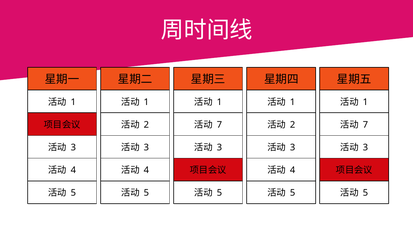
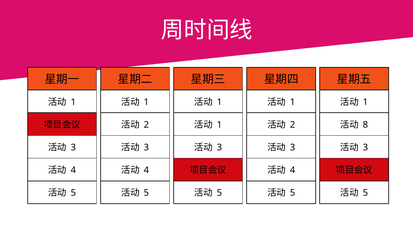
7: 7 -> 1 (219, 125)
7: 7 -> 8 (365, 125)
